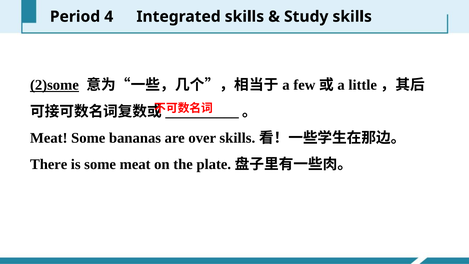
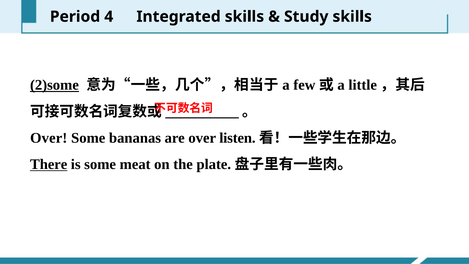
Meat: Meat -> Over (49, 138)
over skills: skills -> listen (237, 138)
There underline: none -> present (49, 164)
